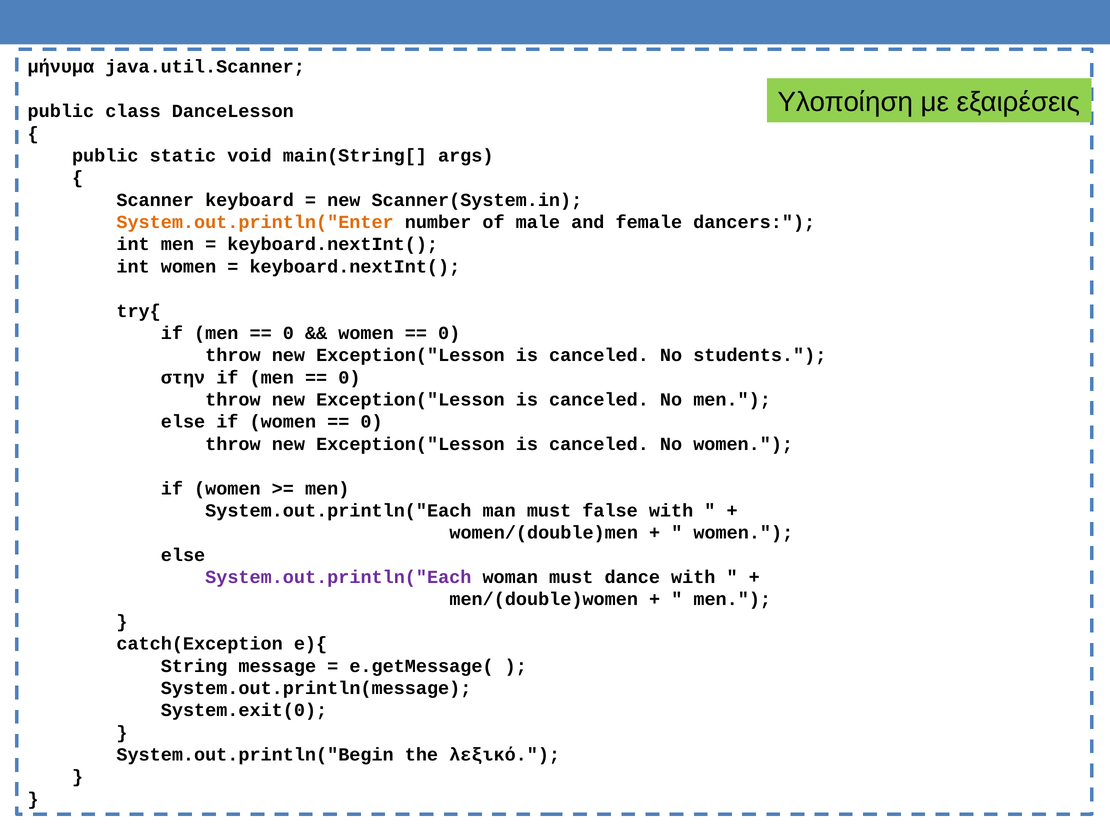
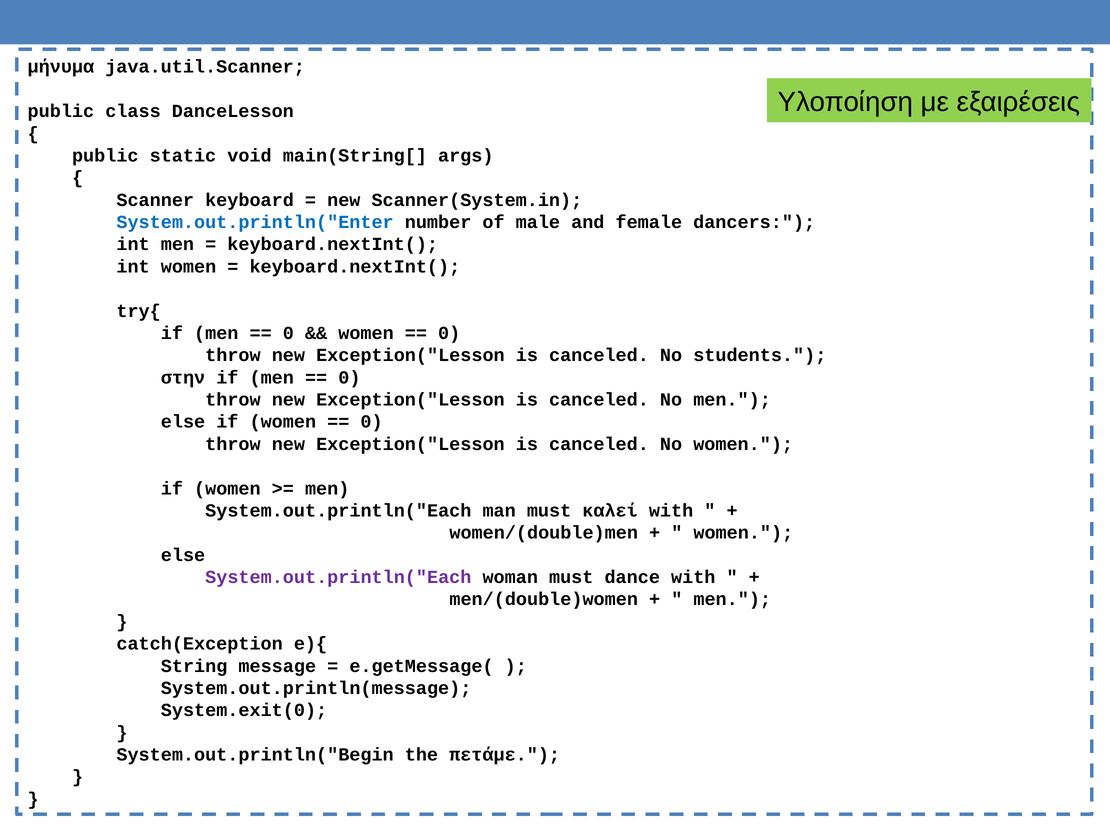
System.out.println("Enter colour: orange -> blue (255, 222)
false: false -> καλεί (610, 511)
λεξικό: λεξικό -> πετάμε (505, 755)
